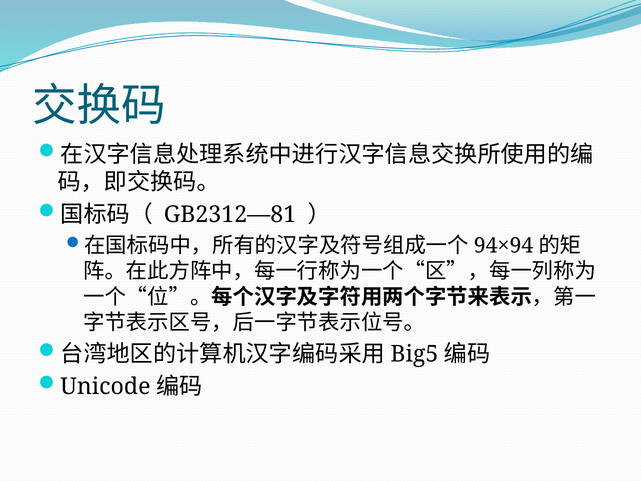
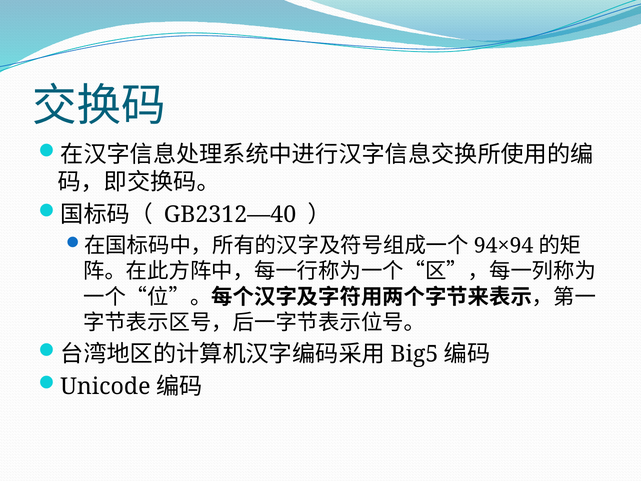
GB2312—81: GB2312—81 -> GB2312—40 (230, 215)
